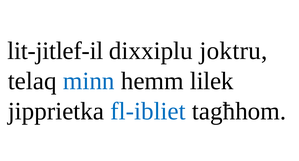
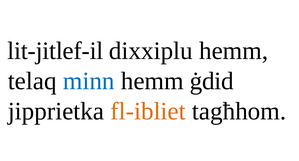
dixxiplu joktru: joktru -> hemm (234, 51)
lilek: lilek -> ġdid (212, 81)
fl-ibliet colour: blue -> orange (148, 111)
